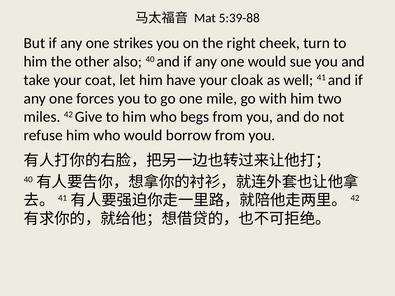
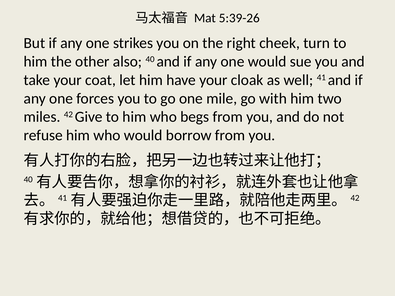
5:39-88: 5:39-88 -> 5:39-26 (239, 18)
